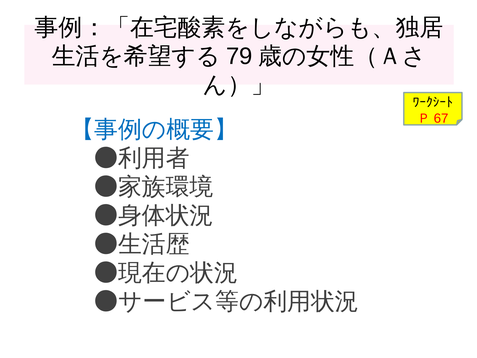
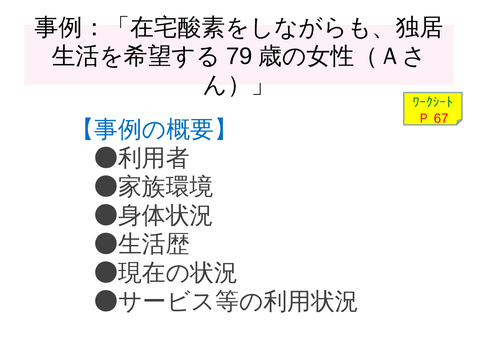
ﾜｰｸｼｰﾄ colour: black -> green (433, 102)
